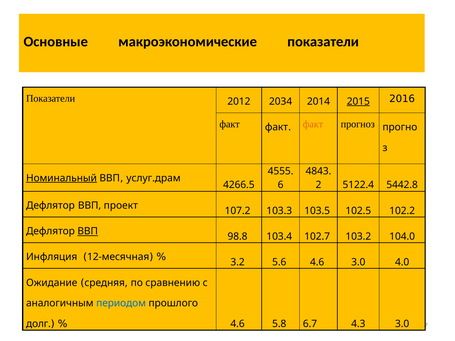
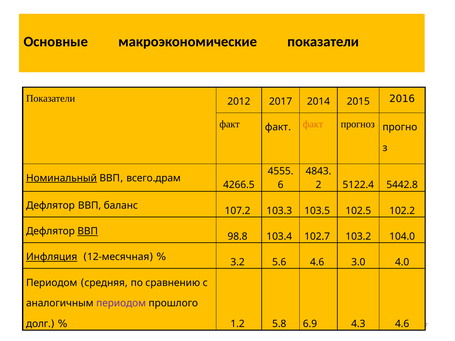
2034: 2034 -> 2017 (281, 101)
2015 underline: present -> none (358, 101)
услуг.драм: услуг.драм -> всего.драм (154, 178)
проект: проект -> баланс (121, 206)
Инфляция underline: none -> present (52, 257)
Ожидание: Ожидание -> Периодом (52, 283)
периодом colour: blue -> purple (121, 304)
4.6: 4.6 -> 1.2 (238, 324)
6.7: 6.7 -> 6.9 (310, 324)
4.3 3.0: 3.0 -> 4.6 (402, 324)
